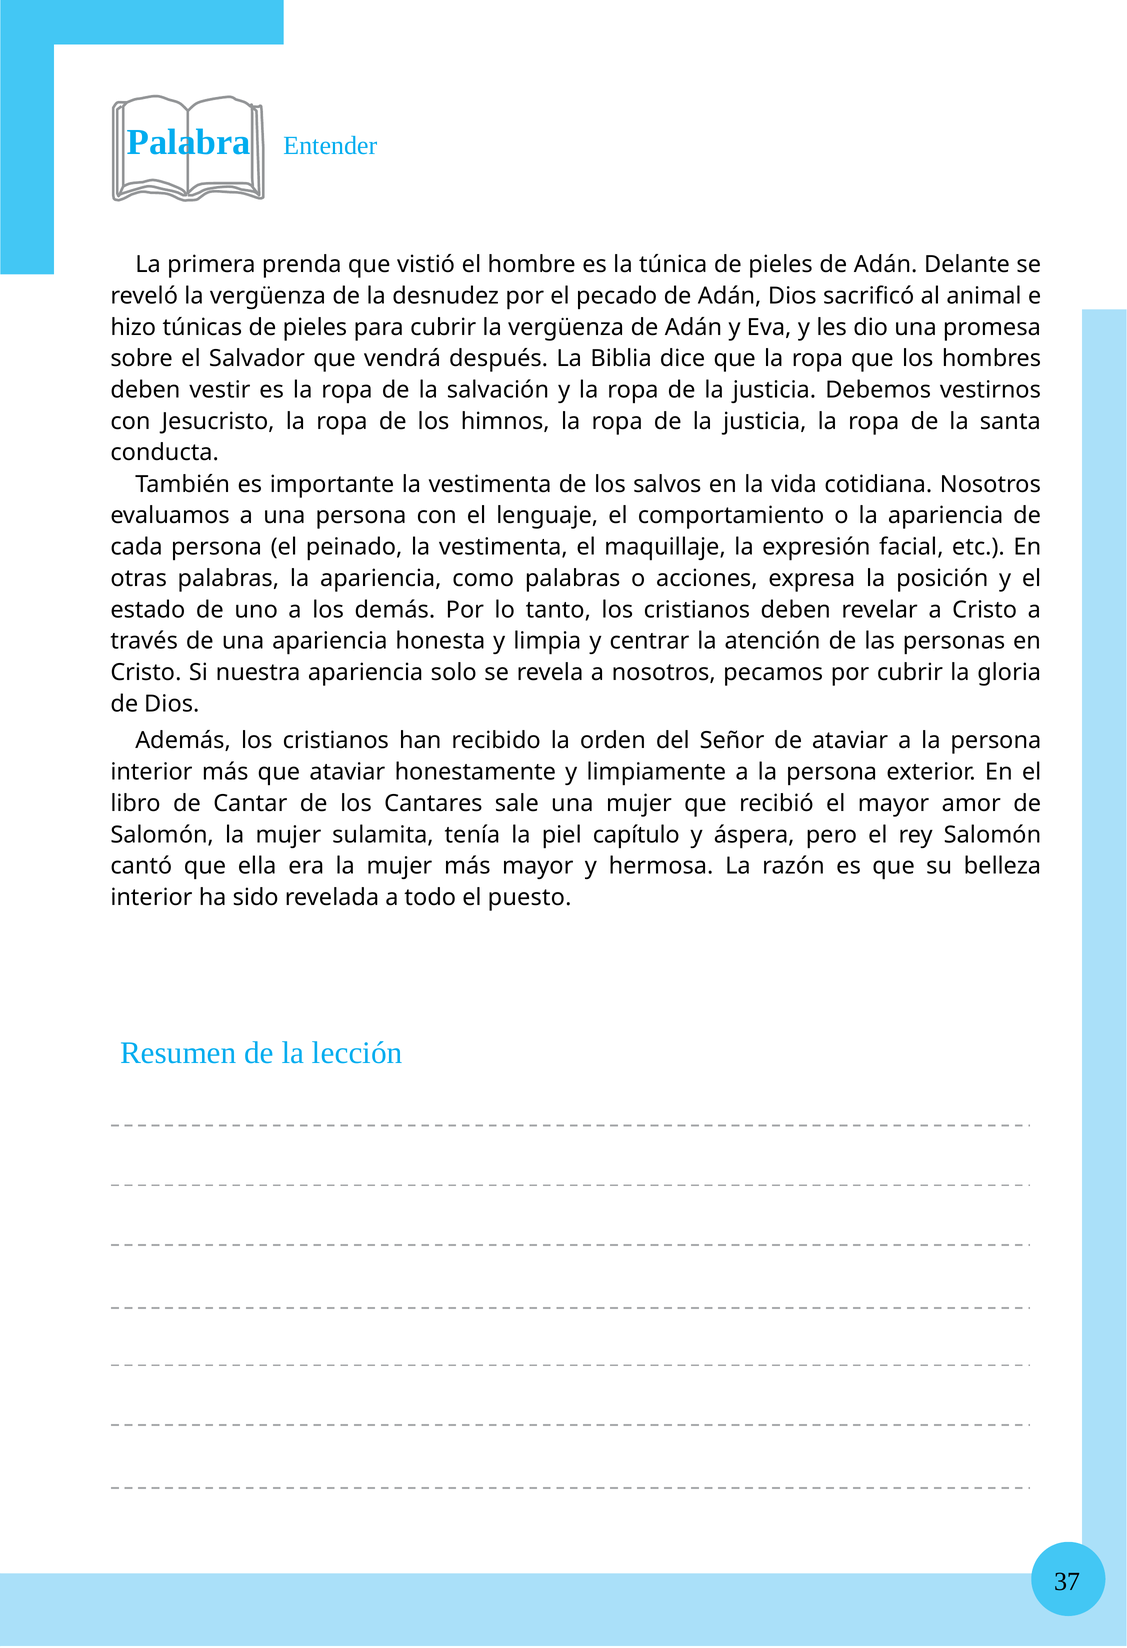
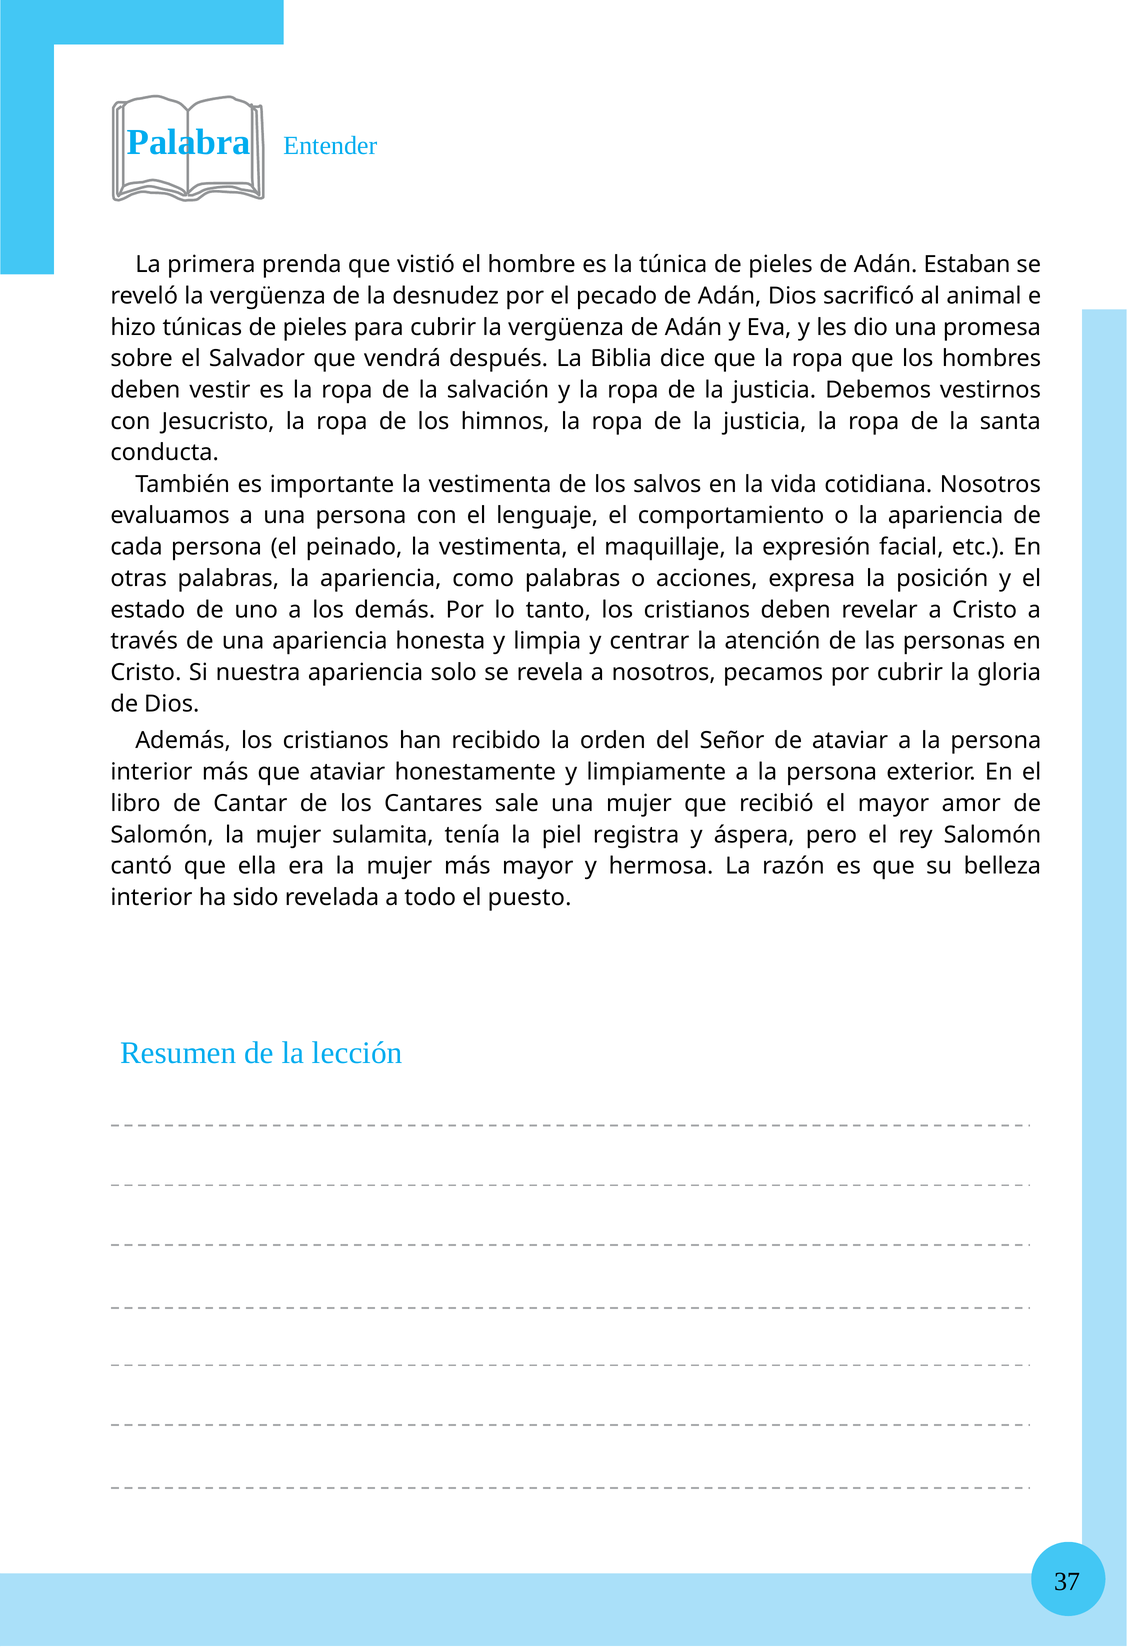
Delante: Delante -> Estaban (967, 264)
capítulo: capítulo -> registra (636, 834)
